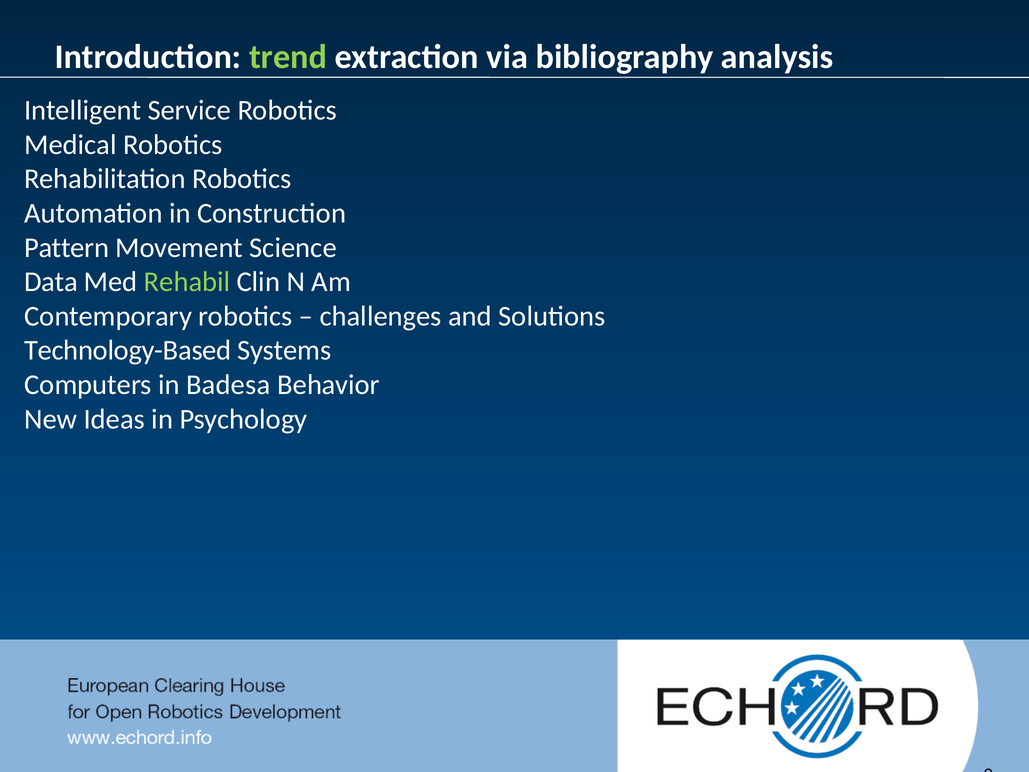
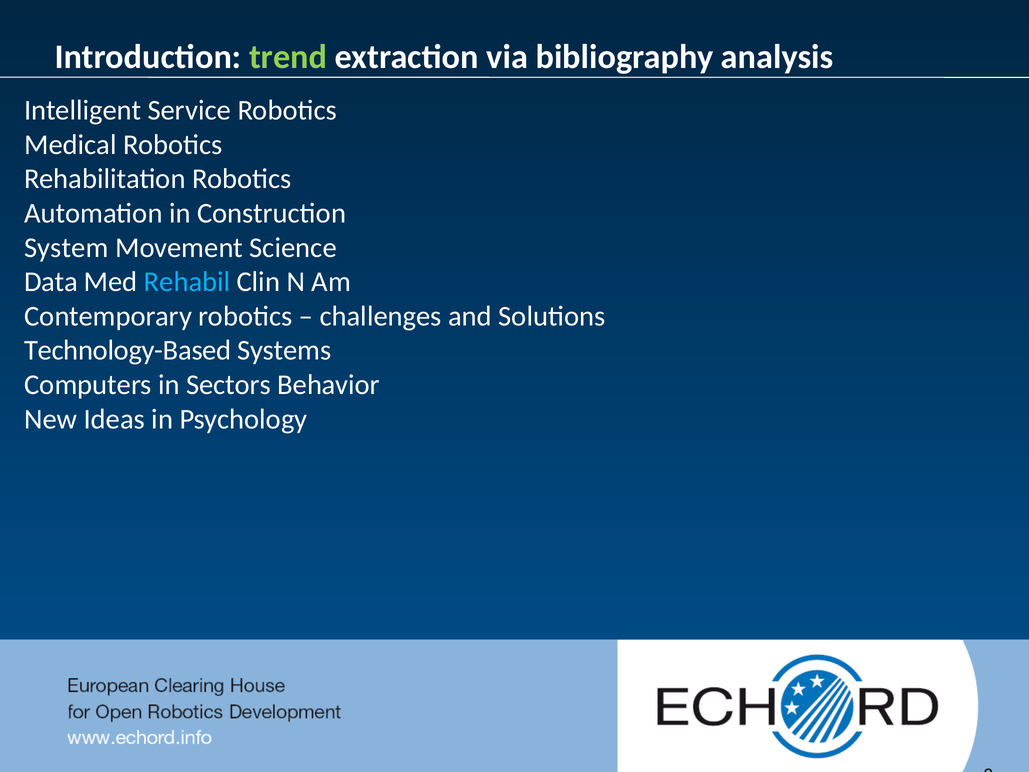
Pattern: Pattern -> System (66, 247)
Rehabil colour: light green -> light blue (187, 282)
Badesa: Badesa -> Sectors (228, 385)
